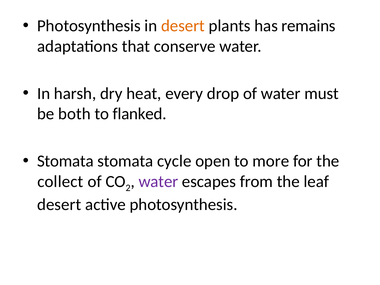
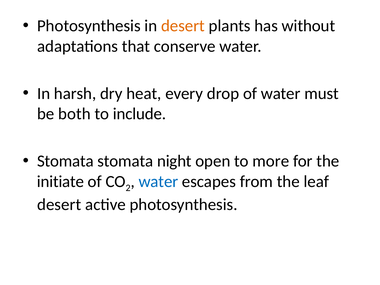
remains: remains -> without (308, 26)
flanked: flanked -> include (140, 114)
cycle: cycle -> night (174, 161)
collect: collect -> initiate (61, 181)
water colour: purple -> blue (158, 181)
